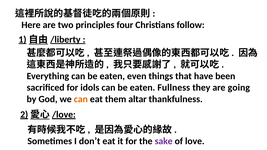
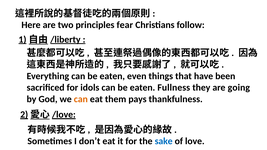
four: four -> fear (125, 25)
altar: altar -> pays (137, 99)
sake colour: purple -> blue (164, 141)
